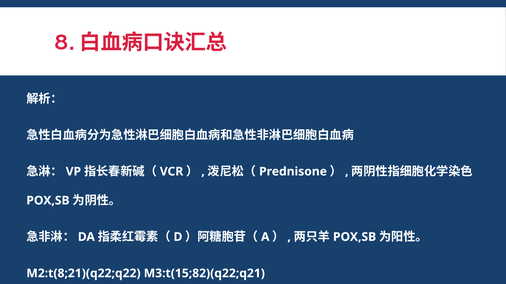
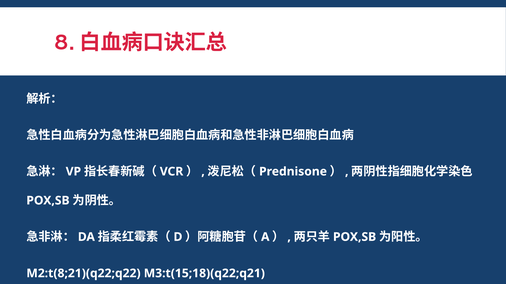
M3:t(15;82)(q22;q21: M3:t(15;82)(q22;q21 -> M3:t(15;18)(q22;q21 (204, 274)
